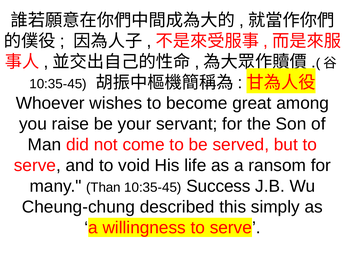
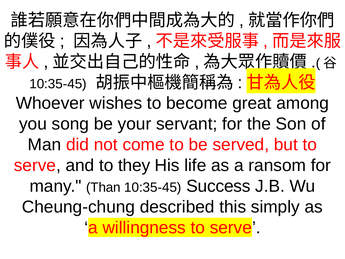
raise: raise -> song (70, 124)
void: void -> they (134, 165)
